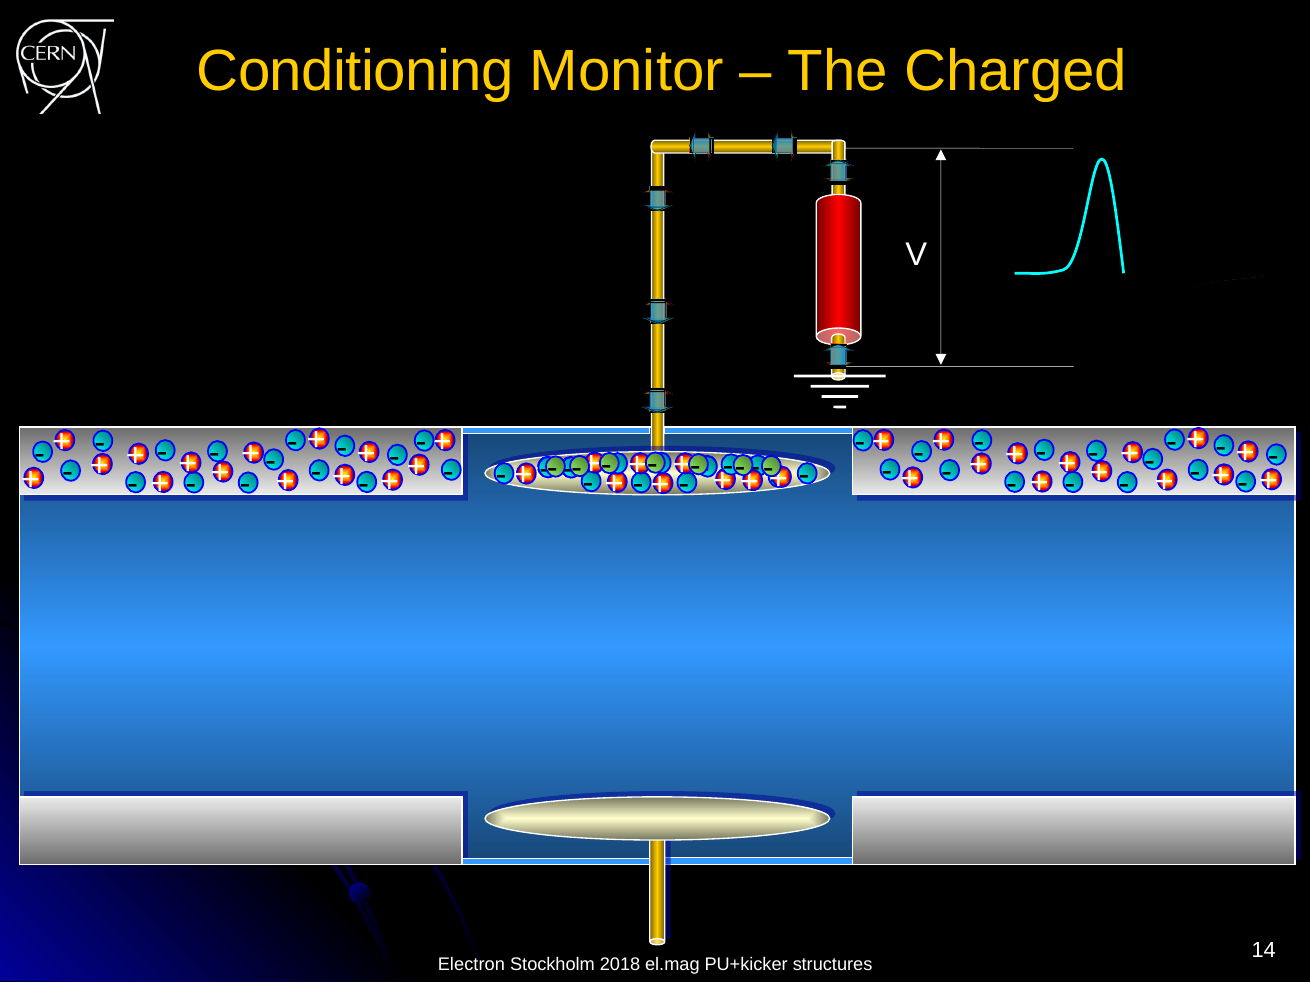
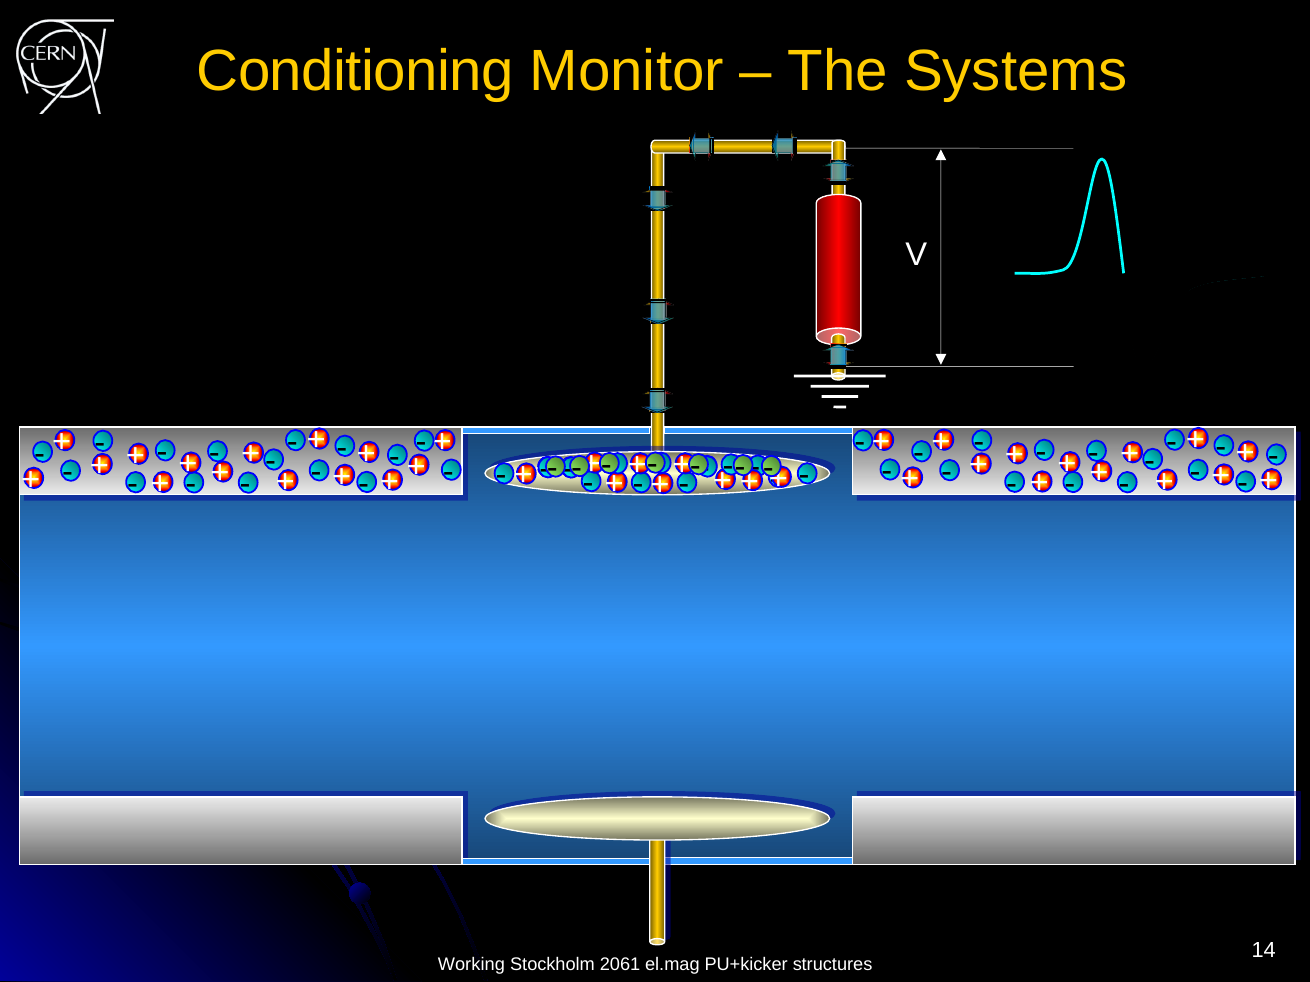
Charged: Charged -> Systems (1016, 71)
Electron: Electron -> Working (471, 965)
2018: 2018 -> 2061 (620, 965)
